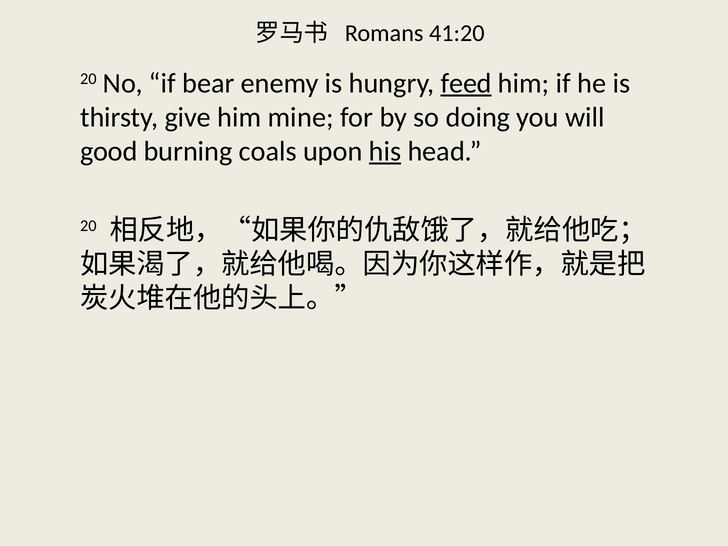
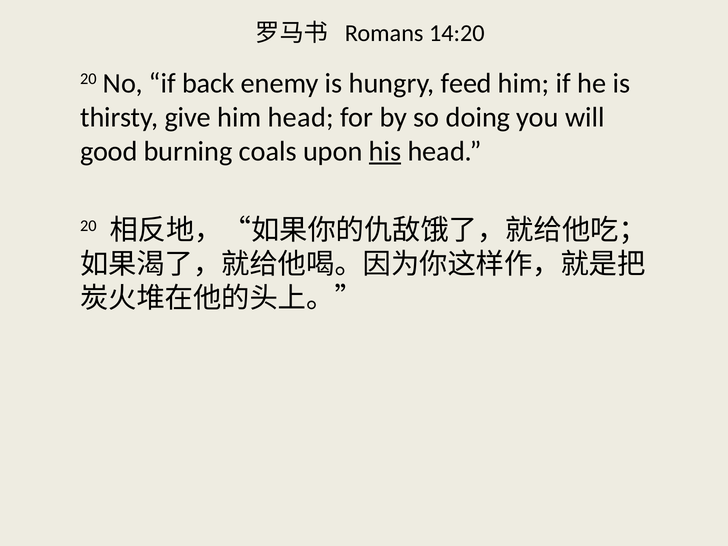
41:20: 41:20 -> 14:20 (457, 33)
bear: bear -> back (208, 83)
feed underline: present -> none (466, 83)
him mine: mine -> head (301, 117)
